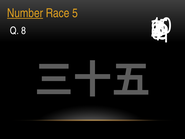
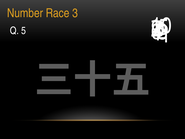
Number underline: present -> none (25, 13)
Race 5: 5 -> 3 (75, 13)
Q 8: 8 -> 5 (24, 31)
